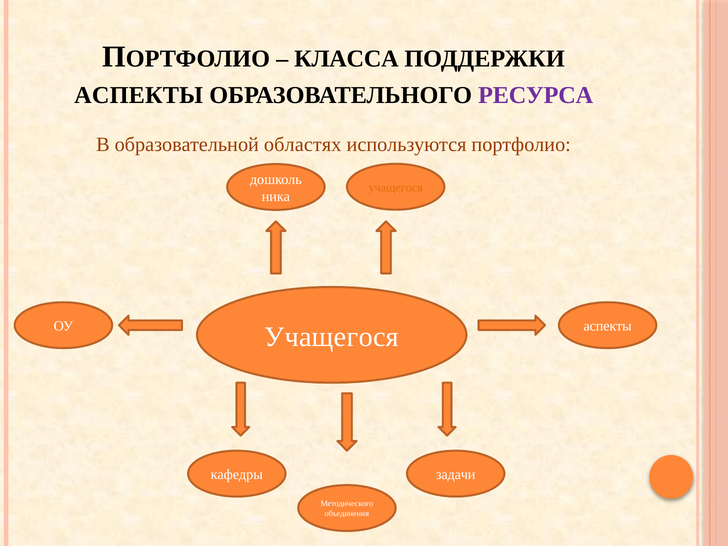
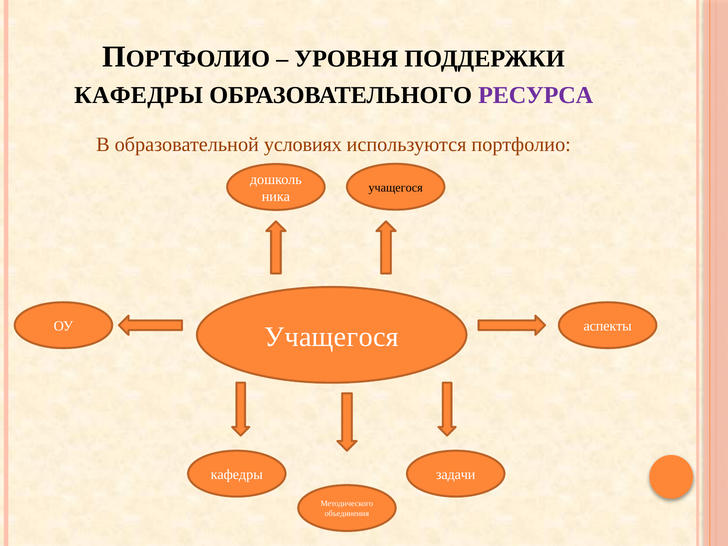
КЛАССА: КЛАССА -> УРОВНЯ (346, 59)
АСПЕКТЫ: АСПЕКТЫ -> КАФЕДРЫ (139, 95)
областях: областях -> условиях (303, 145)
учащегося colour: orange -> black (396, 188)
